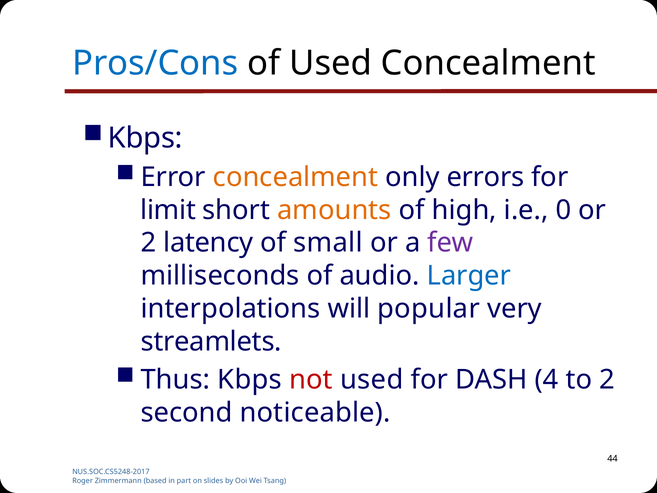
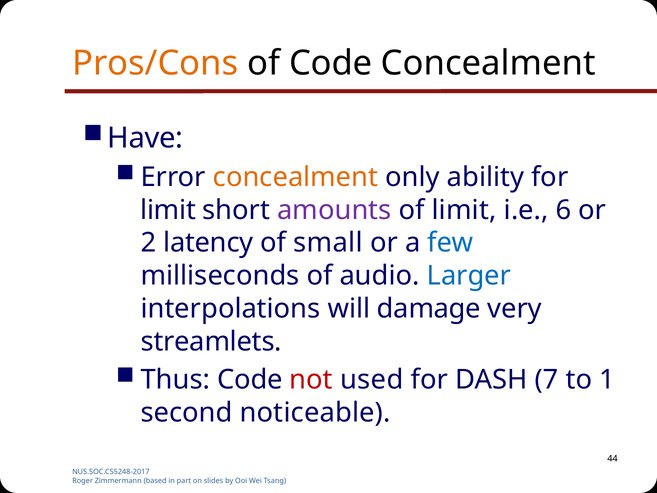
Pros/Cons colour: blue -> orange (155, 63)
of Used: Used -> Code (331, 63)
Kbps: Kbps -> Have (145, 138)
errors: errors -> ability (485, 177)
amounts colour: orange -> purple (334, 210)
of high: high -> limit (464, 210)
0: 0 -> 6 (563, 210)
few colour: purple -> blue (450, 243)
popular: popular -> damage (429, 309)
Thus Kbps: Kbps -> Code (250, 380)
4: 4 -> 7 (547, 380)
to 2: 2 -> 1 (607, 380)
